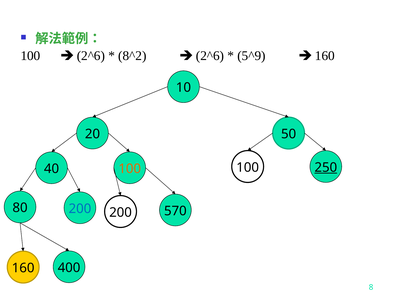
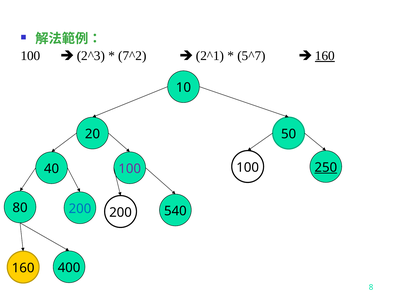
2^6: 2^6 -> 2^3 (91, 56)
8^2: 8^2 -> 7^2 (132, 56)
2^6: 2^6 -> 2^1 (210, 56)
5^9: 5^9 -> 5^7 (251, 56)
160 underline: none -> present (325, 56)
100 colour: orange -> purple (130, 169)
570: 570 -> 540 (175, 211)
